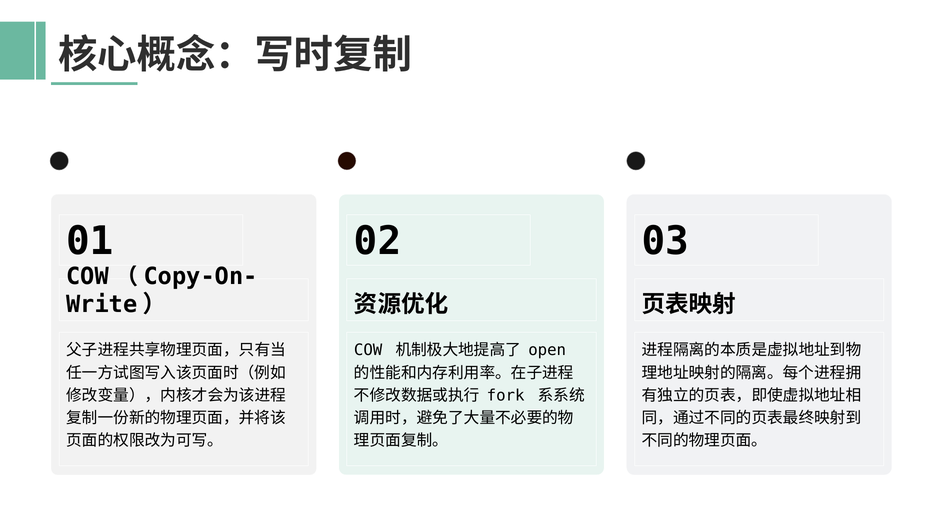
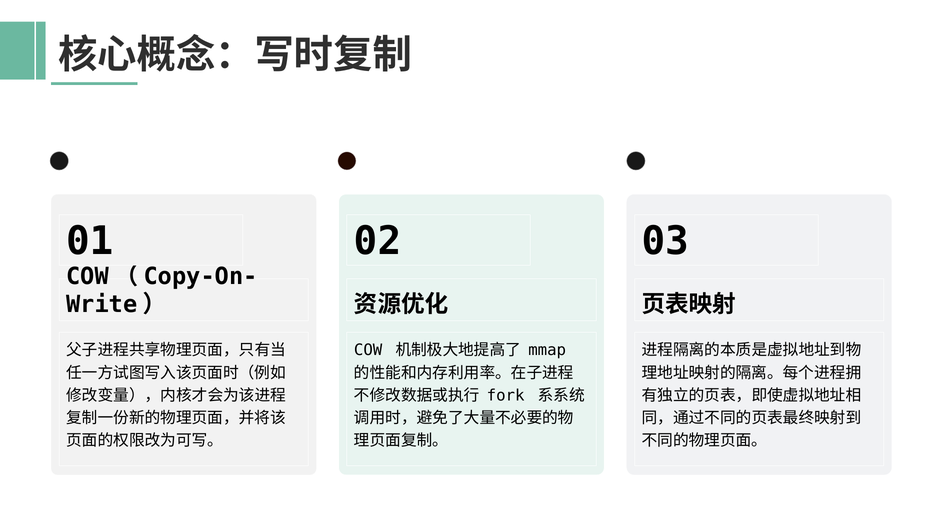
open: open -> mmap (547, 350)
